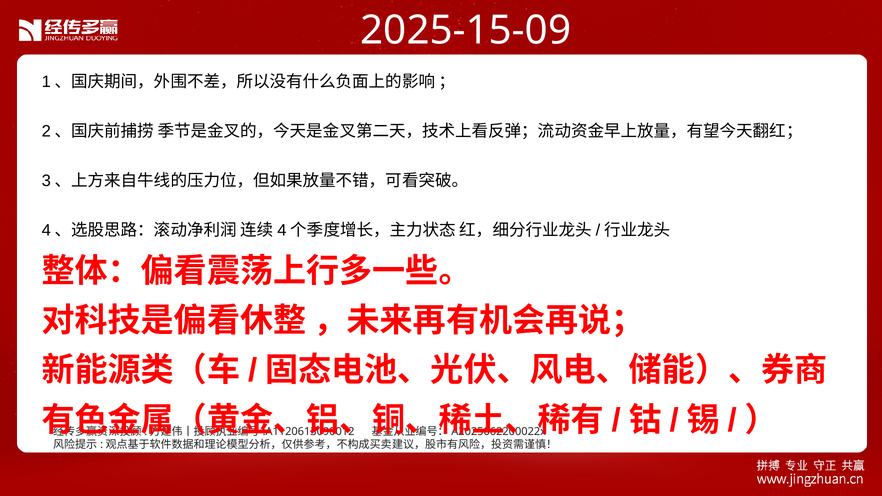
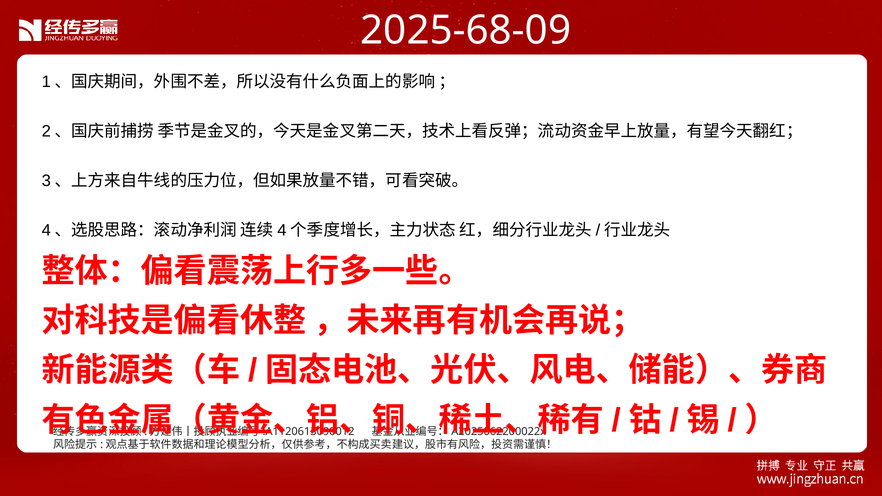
2025-15-09: 2025-15-09 -> 2025-68-09 (466, 30)
